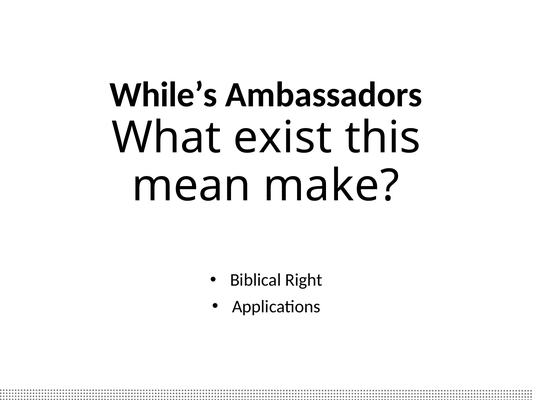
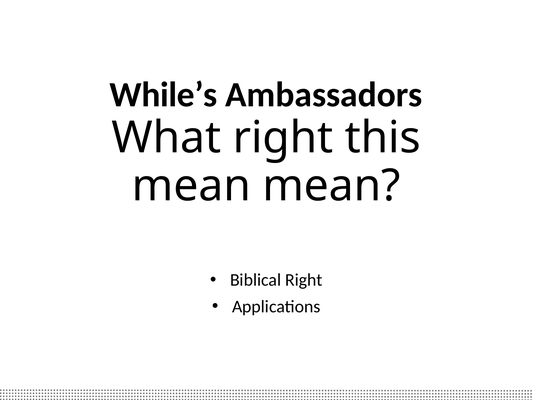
What exist: exist -> right (283, 138)
mean make: make -> mean (331, 186)
